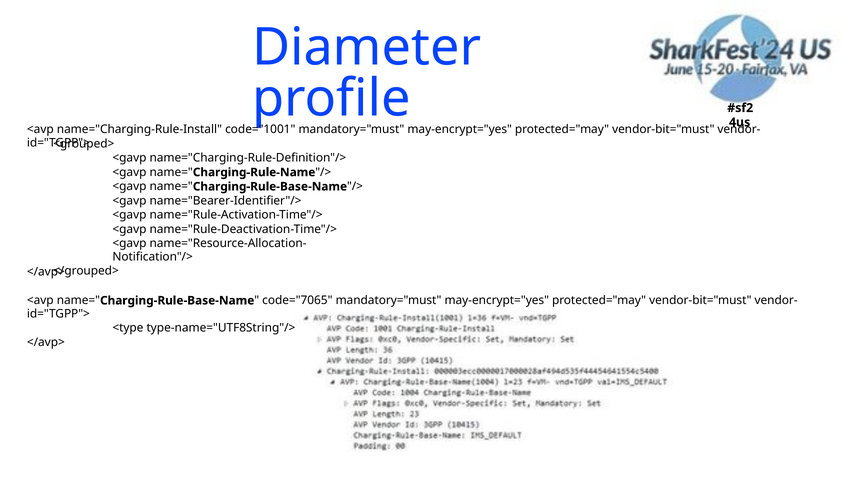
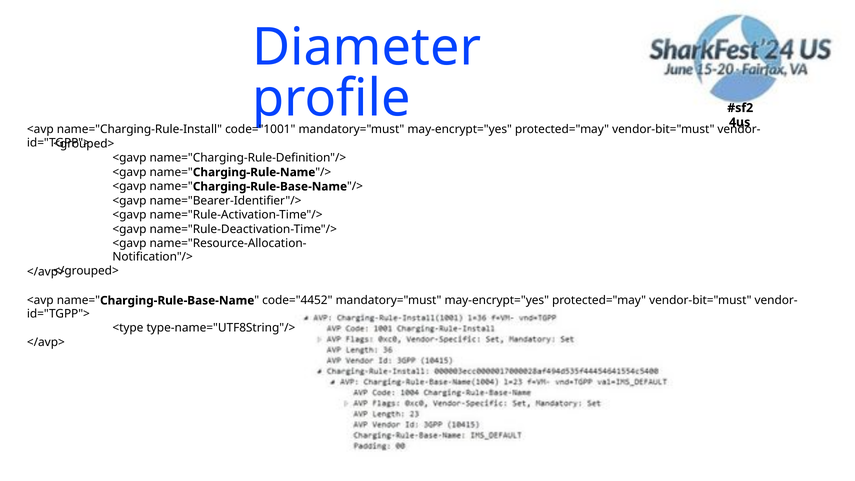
code="7065: code="7065 -> code="4452 (297, 301)
